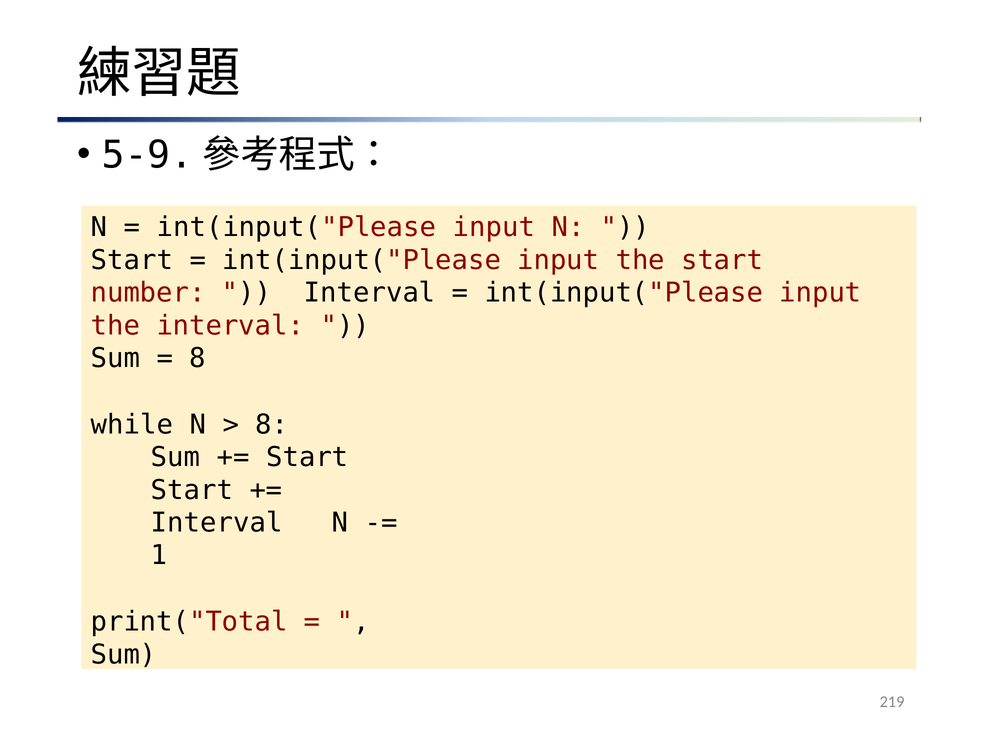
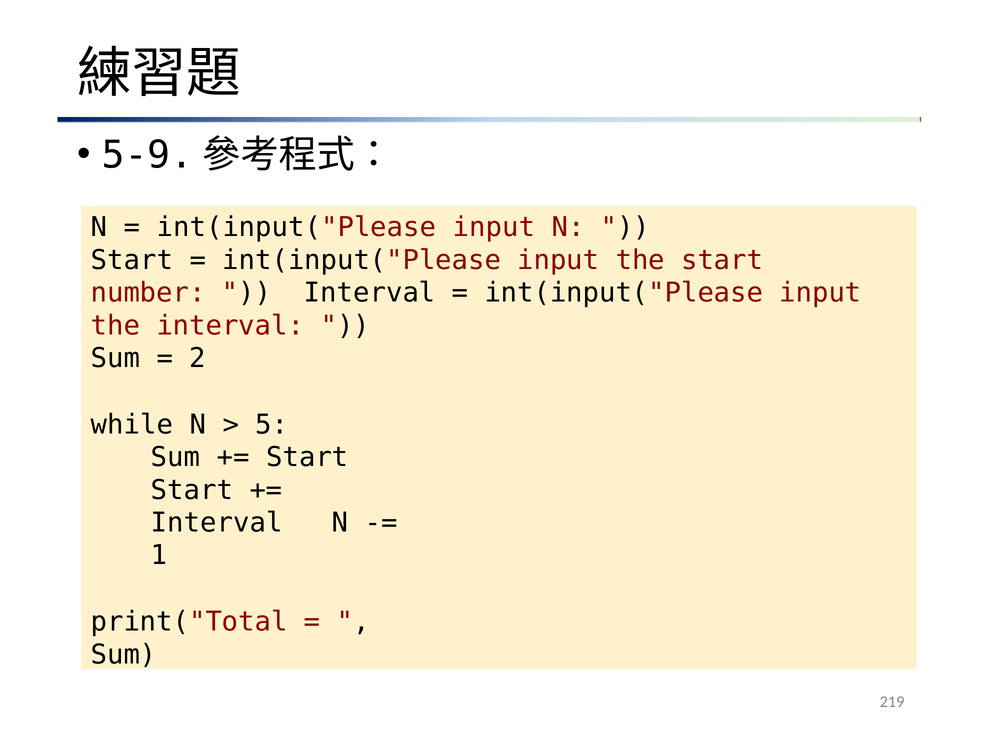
8: 8 -> 2 (198, 359)
8: 8 -> 5 (272, 425)
